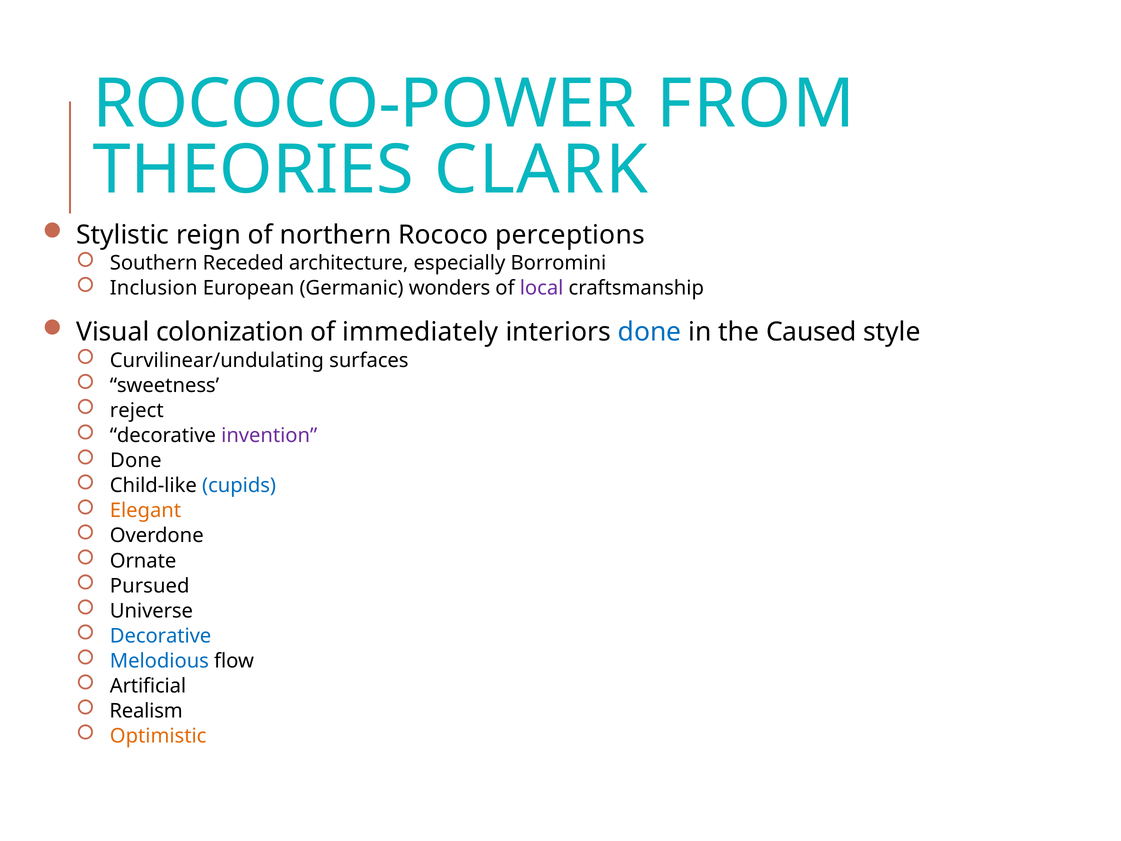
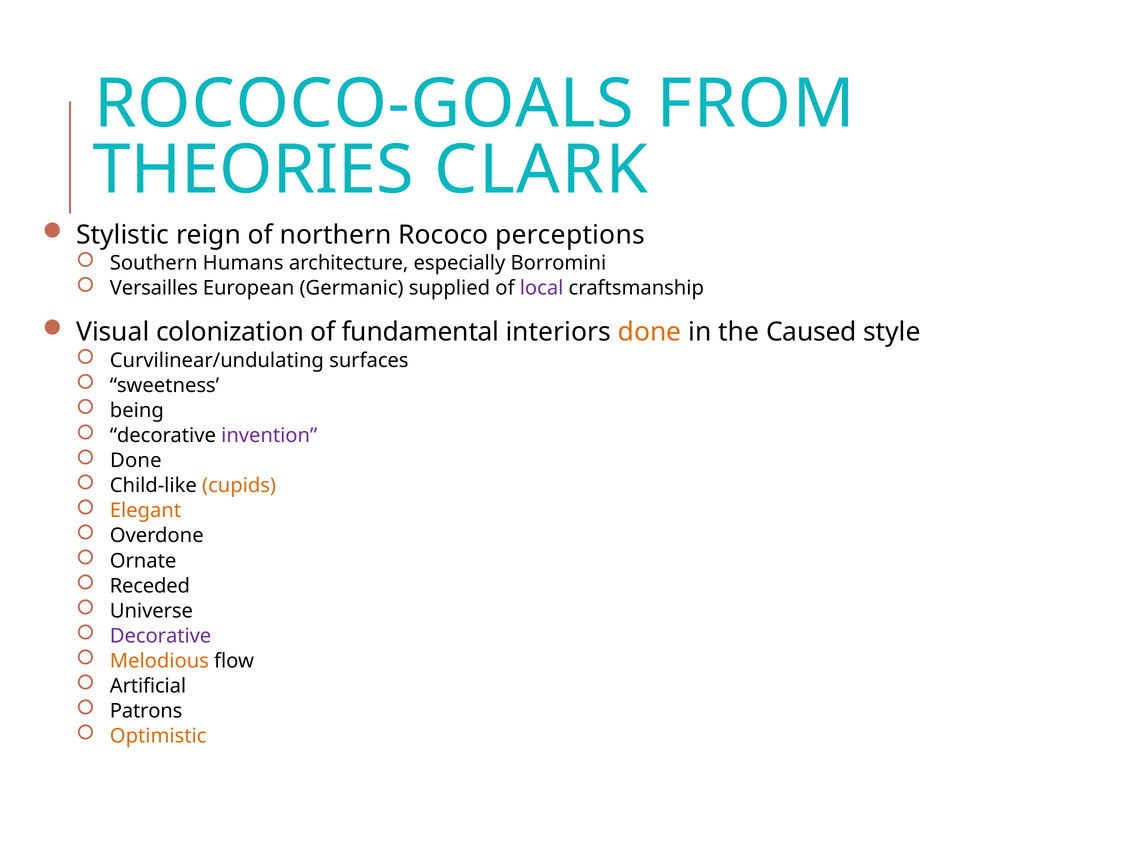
ROCOCO-POWER: ROCOCO-POWER -> ROCOCO-GOALS (364, 104)
Receded: Receded -> Humans (243, 263)
Inclusion: Inclusion -> Versailles (154, 288)
wonders: wonders -> supplied (449, 288)
immediately: immediately -> fundamental (420, 332)
done colour: blue -> orange (650, 332)
reject: reject -> being (137, 411)
cupids colour: blue -> orange (239, 486)
Pursued: Pursued -> Receded (150, 586)
Decorative colour: blue -> purple (161, 636)
Melodious colour: blue -> orange (159, 661)
Realism: Realism -> Patrons (146, 711)
